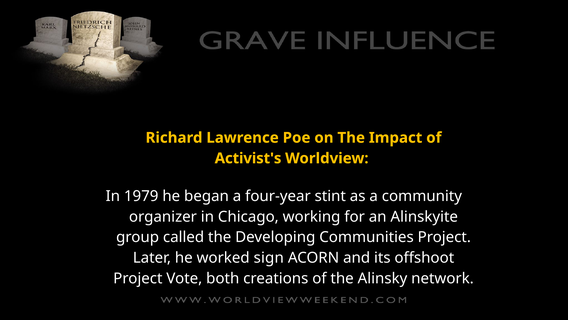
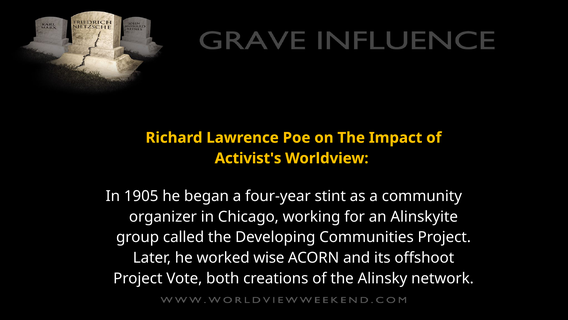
1979: 1979 -> 1905 (141, 196)
sign: sign -> wise (269, 257)
